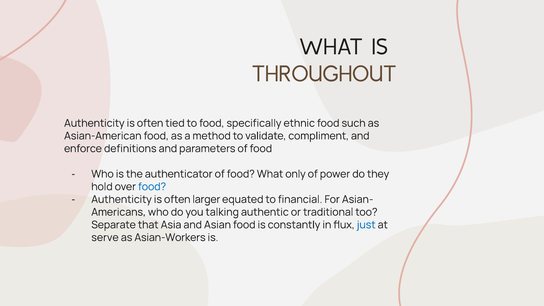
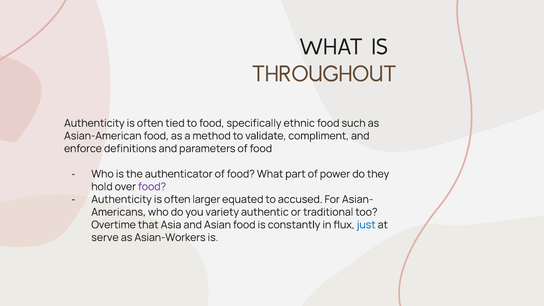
only: only -> part (295, 174)
food colour: blue -> purple (152, 187)
financial: financial -> accused (300, 199)
talking: talking -> variety (222, 212)
Separate: Separate -> Overtime (114, 225)
